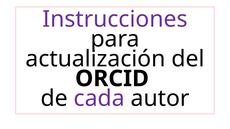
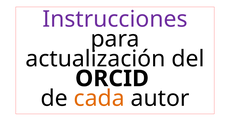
cada colour: purple -> orange (99, 99)
